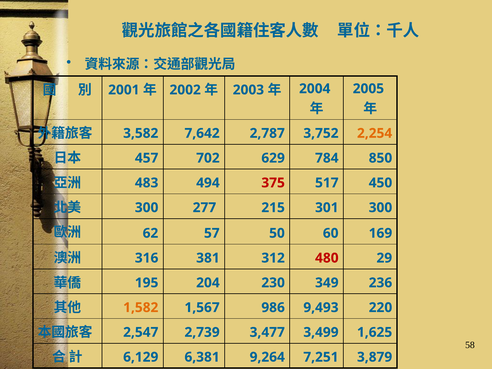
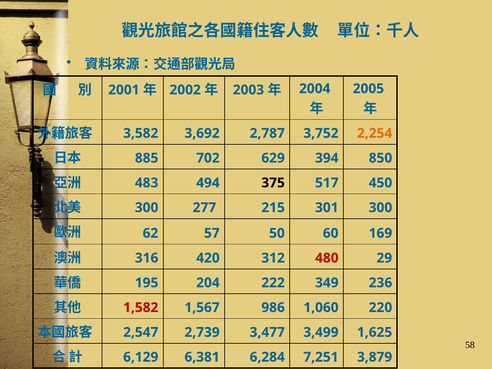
7,642: 7,642 -> 3,692 (202, 133)
457: 457 -> 885 (147, 158)
784: 784 -> 394 (327, 158)
375 colour: red -> black (273, 183)
381: 381 -> 420 (208, 258)
230: 230 -> 222 (273, 283)
1,582 colour: orange -> red (141, 308)
9,493: 9,493 -> 1,060 (321, 308)
9,264: 9,264 -> 6,284 (267, 357)
